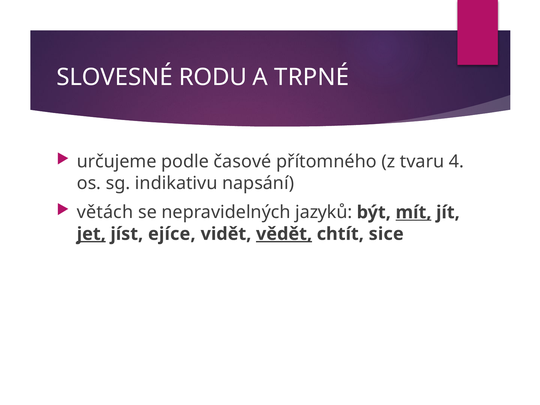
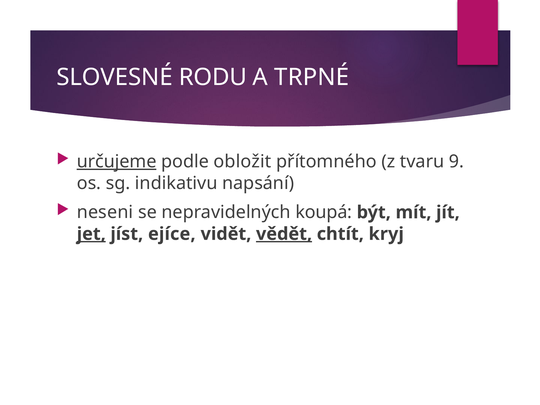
určujeme underline: none -> present (117, 162)
časové: časové -> obložit (243, 162)
4: 4 -> 9 (457, 162)
větách: větách -> neseni (105, 212)
jazyků: jazyků -> koupá (324, 212)
mít underline: present -> none (414, 212)
sice: sice -> kryj (386, 234)
